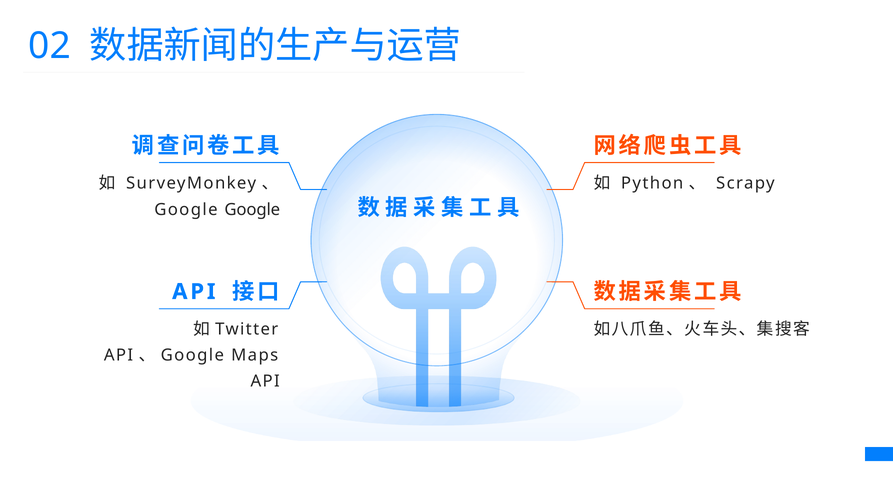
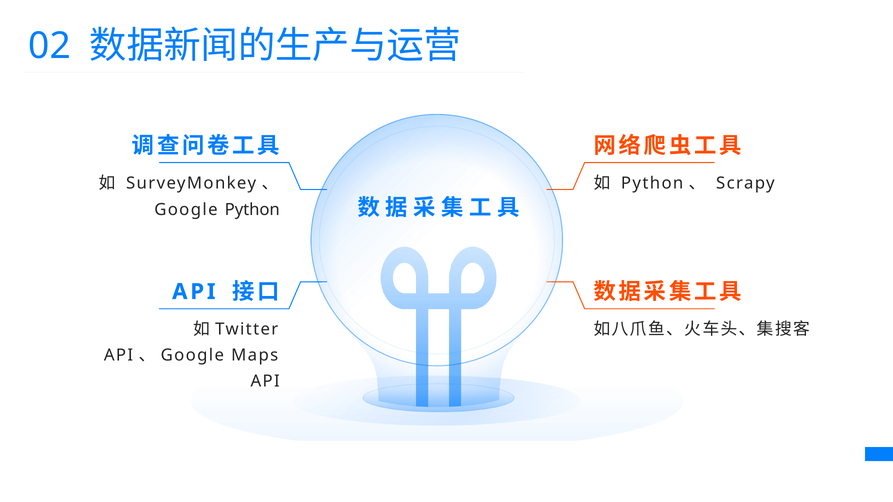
Google Google: Google -> Python (252, 210)
